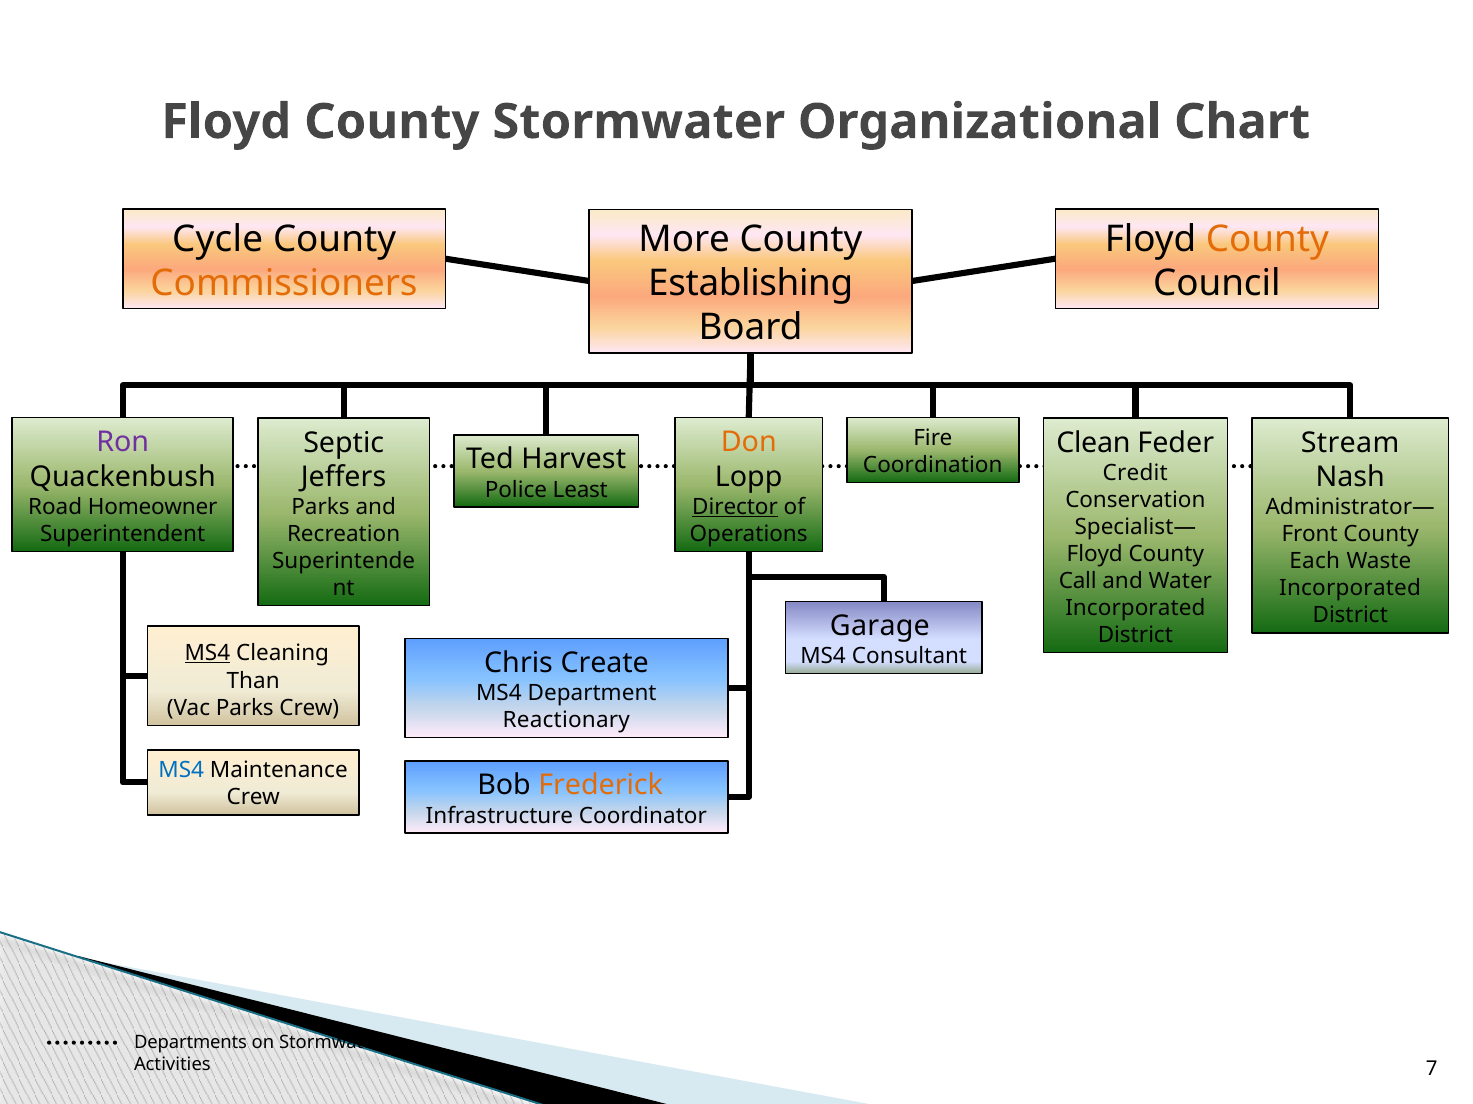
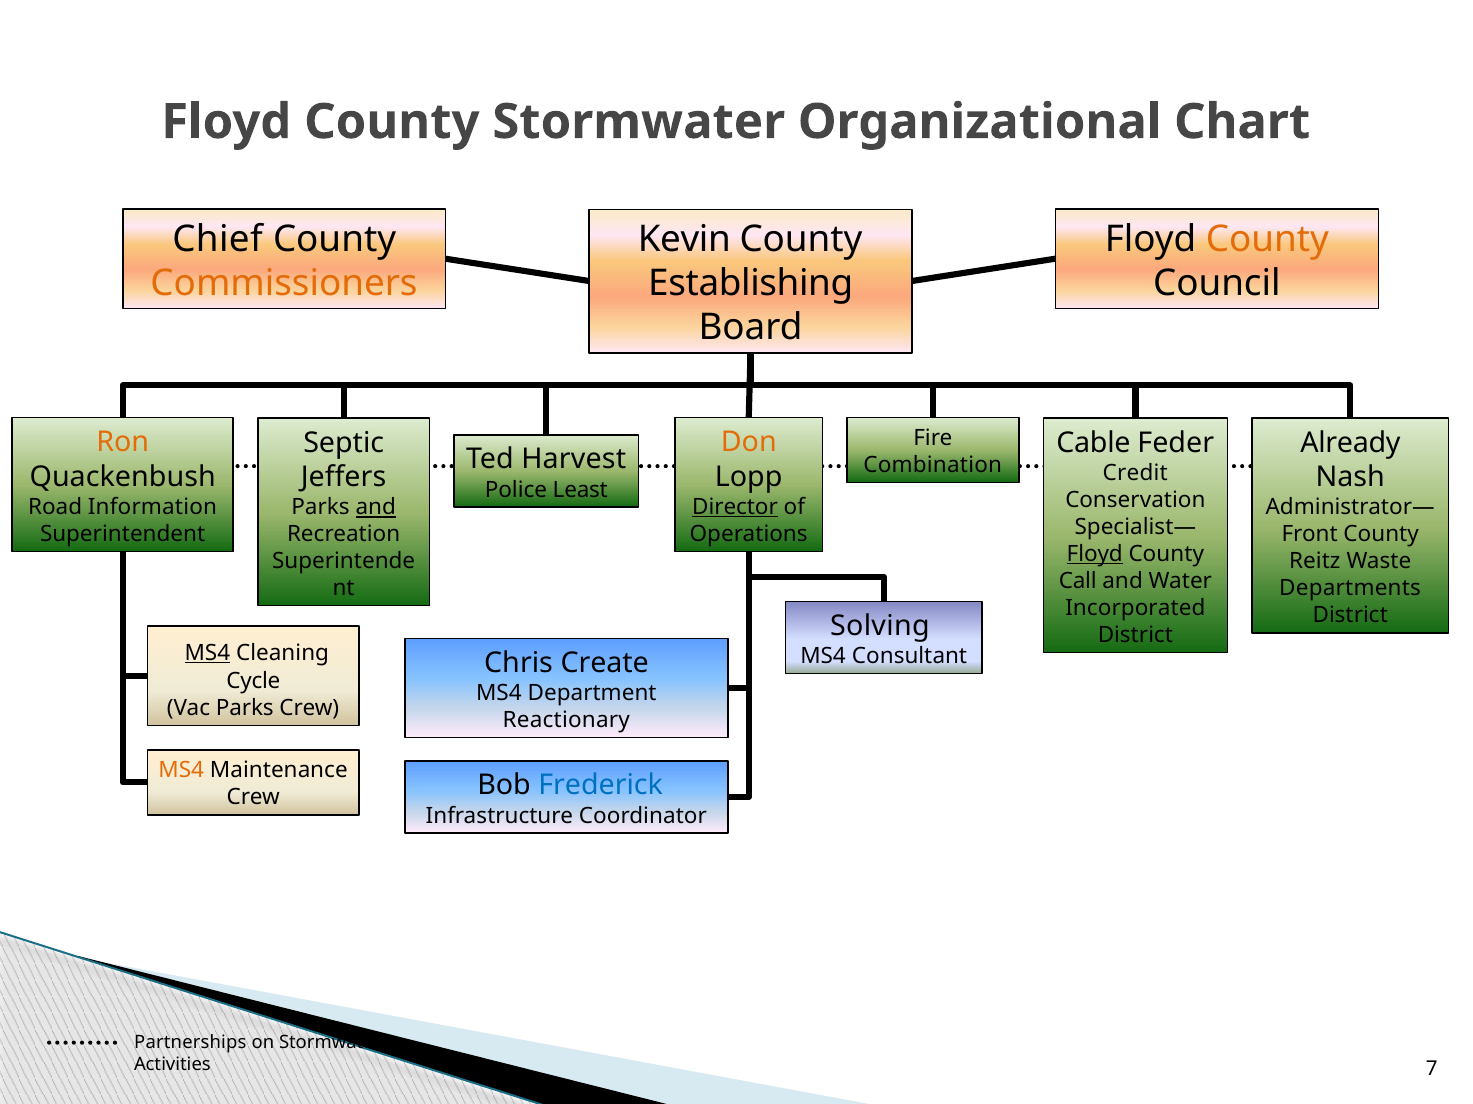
Cycle: Cycle -> Chief (218, 239)
More: More -> Kevin (684, 240)
Ron colour: purple -> orange (123, 443)
Clean: Clean -> Cable (1093, 443)
Stream: Stream -> Already (1350, 443)
Coordination: Coordination -> Combination (933, 465)
Homeowner: Homeowner -> Information (152, 507)
and underline: none -> present (376, 508)
Floyd underline: none -> present (1095, 554)
Each: Each -> Reitz (1315, 562)
Incorporated: Incorporated -> Departments (1350, 589)
Garage: Garage -> Solving (880, 626)
Than: Than -> Cycle (253, 681)
MS4 colour: blue -> orange (181, 771)
Frederick colour: orange -> blue (601, 786)
Departments: Departments -> Partnerships (190, 1043)
